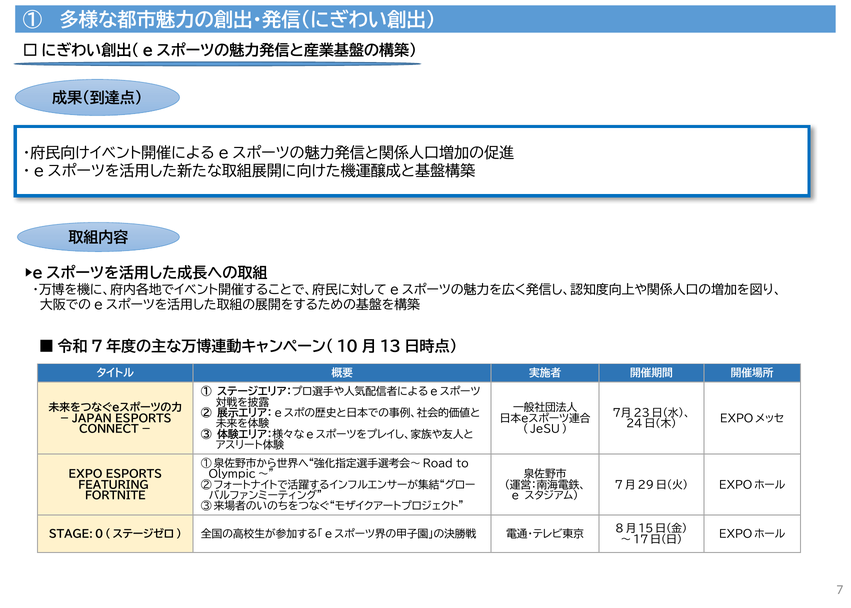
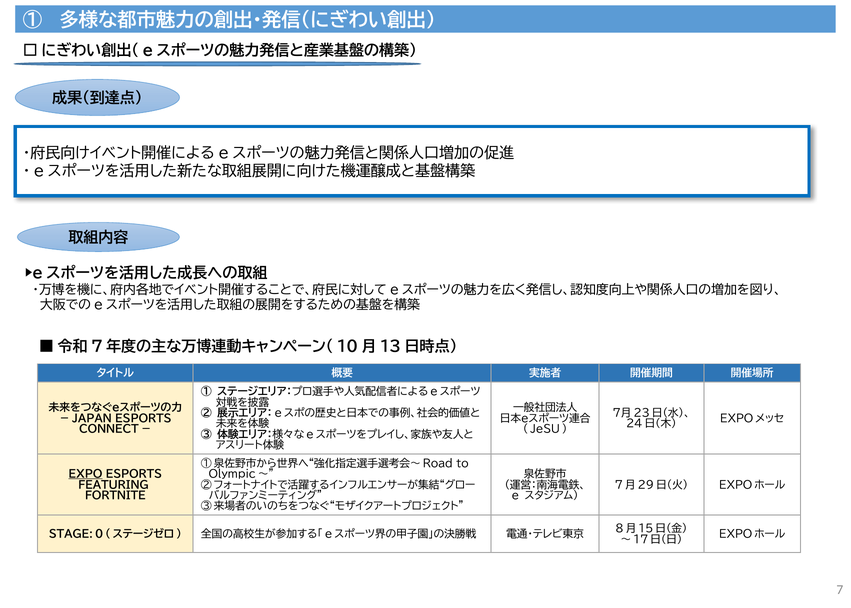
EXPO underline: none -> present (85, 474)
